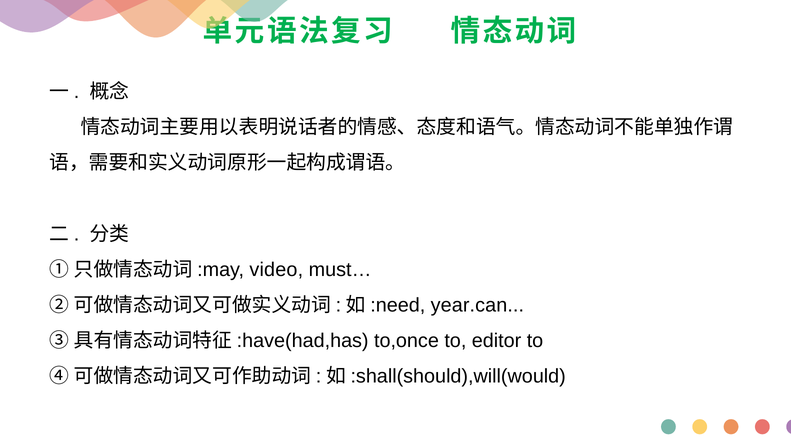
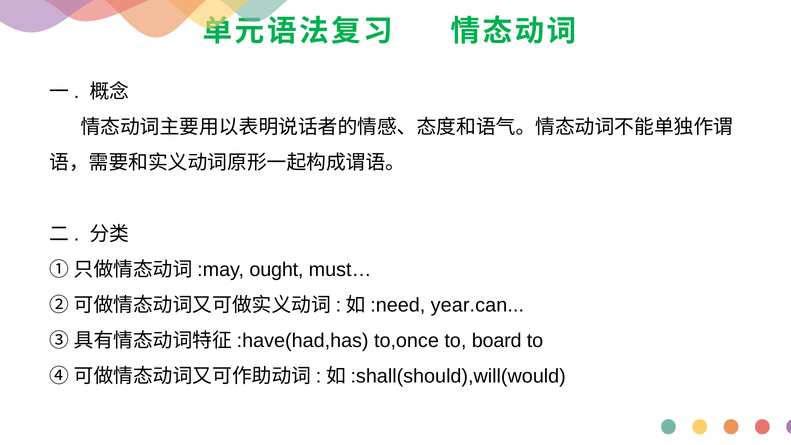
video: video -> ought (276, 270)
editor: editor -> board (497, 341)
